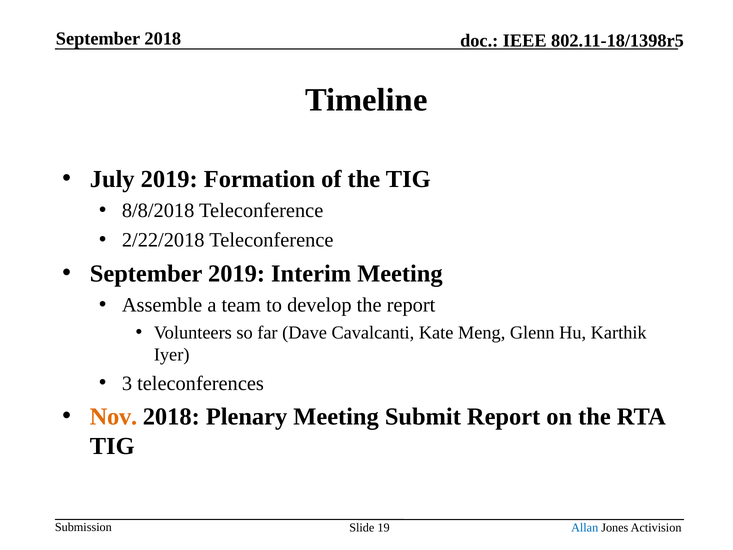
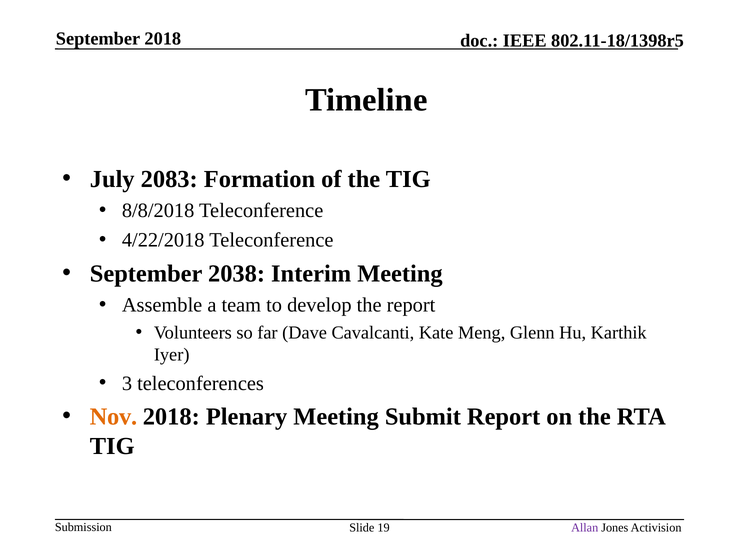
July 2019: 2019 -> 2083 (169, 179)
2/22/2018: 2/22/2018 -> 4/22/2018 (163, 240)
September 2019: 2019 -> 2038 (237, 273)
Allan colour: blue -> purple (585, 527)
